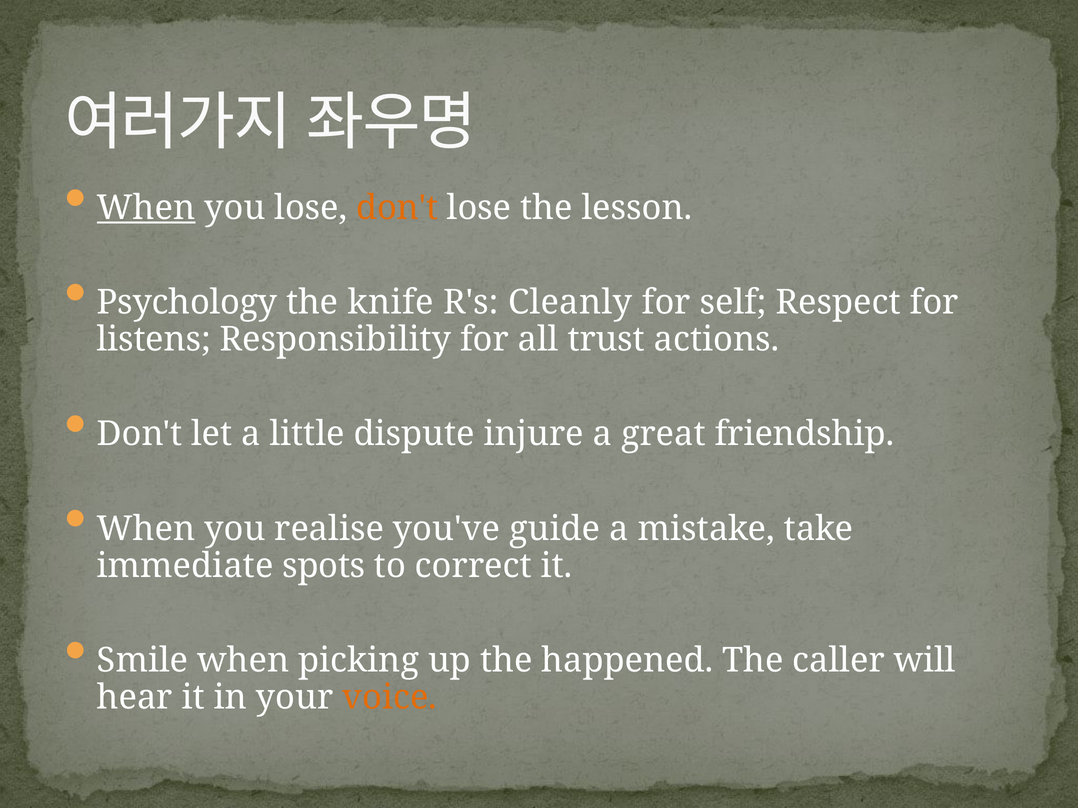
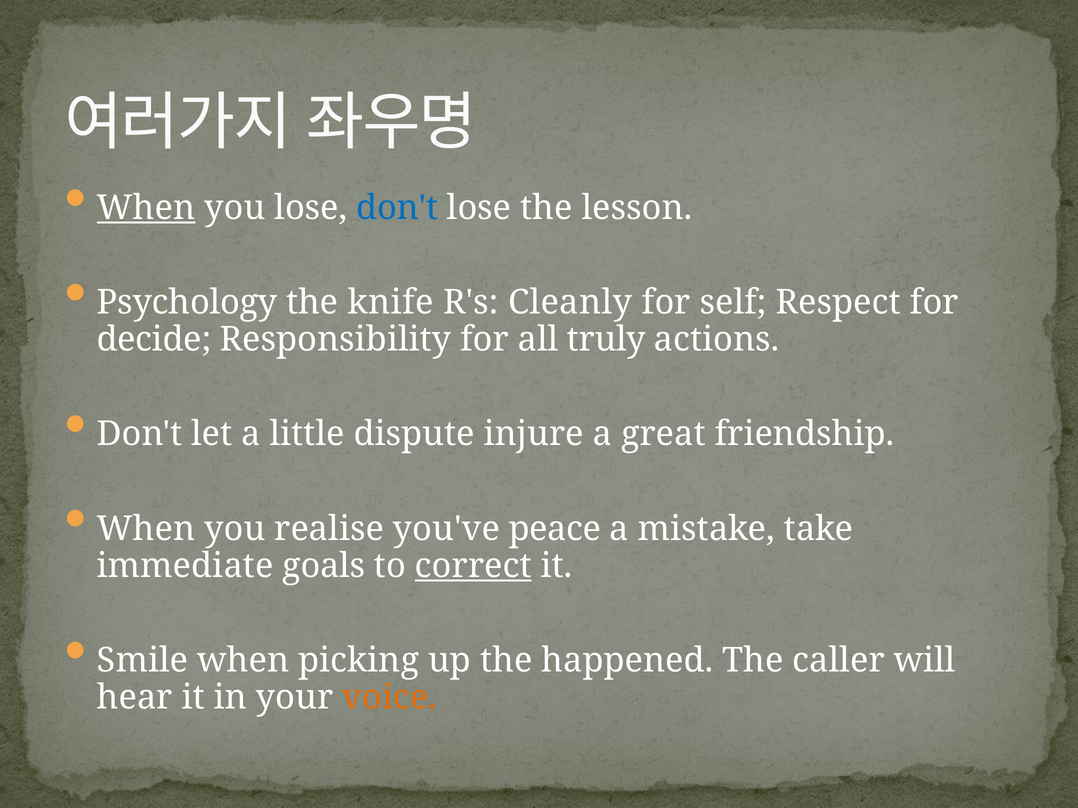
don't colour: orange -> blue (397, 208)
listens: listens -> decide (154, 340)
trust: trust -> truly (606, 340)
guide: guide -> peace (555, 529)
spots: spots -> goals (324, 566)
correct underline: none -> present (473, 566)
